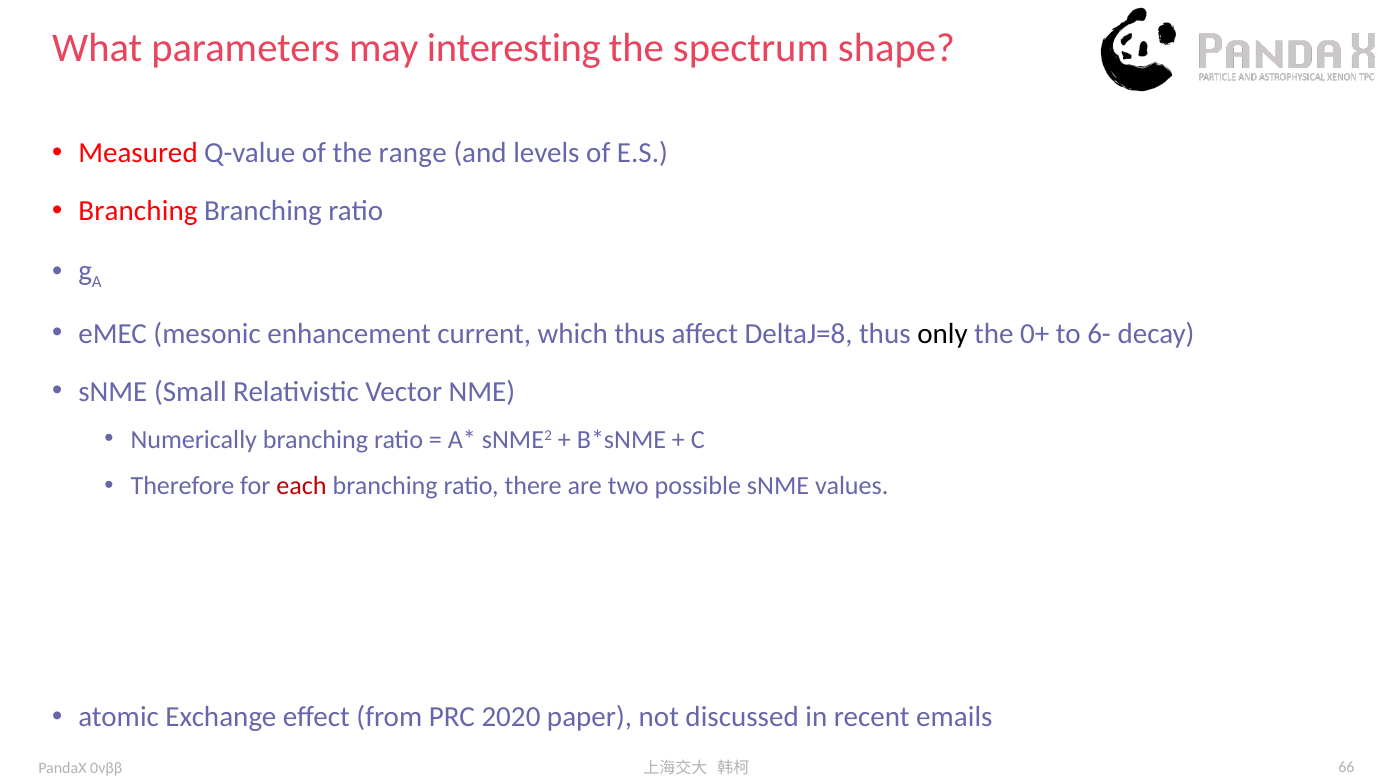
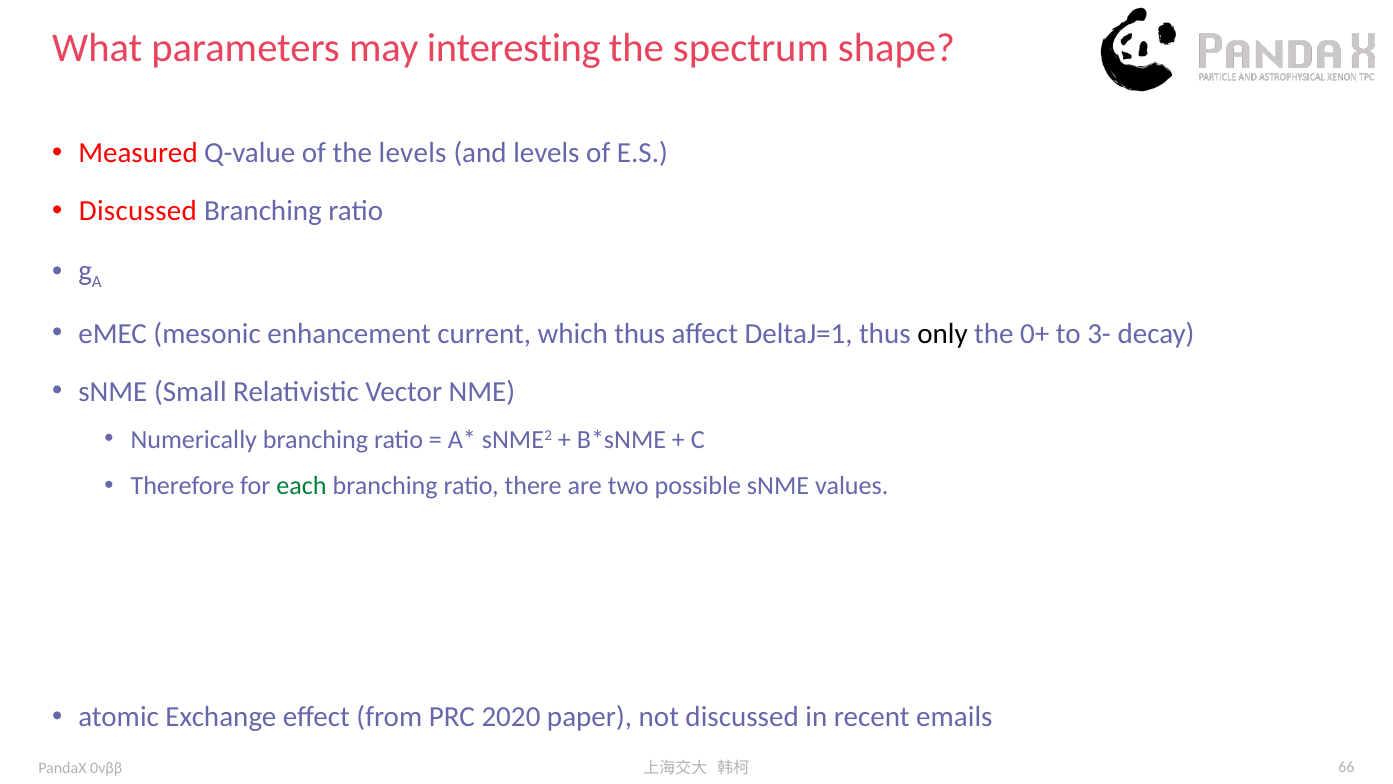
the range: range -> levels (413, 153)
Branching: Branching -> Discussed (138, 211)
DeltaJ=8: DeltaJ=8 -> DeltaJ=1 (799, 333)
6-: 6- -> 3- (1099, 333)
each colour: red -> green (302, 486)
